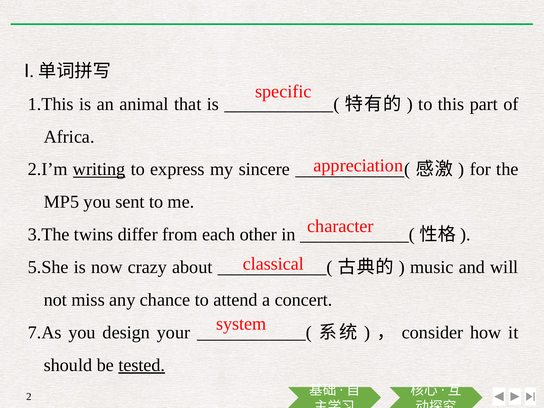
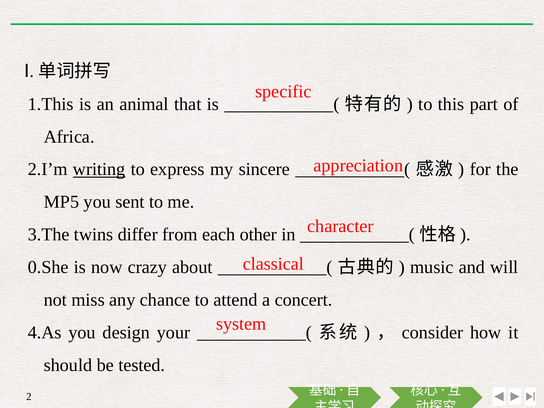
5.She: 5.She -> 0.She (48, 267)
7.As: 7.As -> 4.As (45, 333)
tested underline: present -> none (142, 365)
